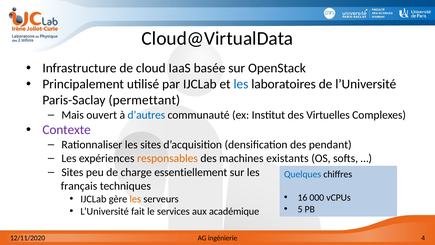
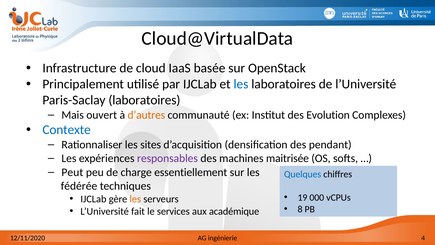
Paris-Saclay permettant: permettant -> laboratoires (144, 100)
d’autres colour: blue -> orange (146, 115)
Virtuelles: Virtuelles -> Evolution (328, 115)
Contexte colour: purple -> blue (67, 130)
responsables colour: orange -> purple (167, 158)
existants: existants -> maitrisée (288, 158)
Sites: Sites -> Peut (72, 172)
français: français -> fédérée (79, 186)
16: 16 -> 19 (302, 197)
5: 5 -> 8 (300, 209)
